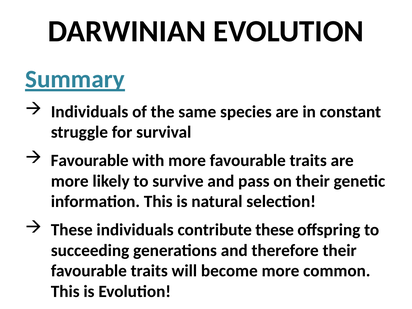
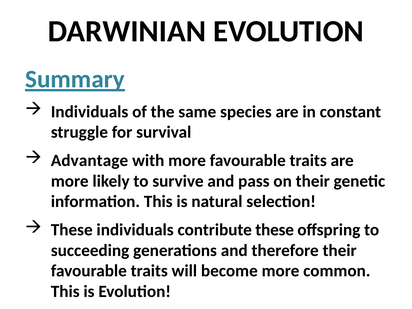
Favourable: Favourable -> Advantage (90, 160)
